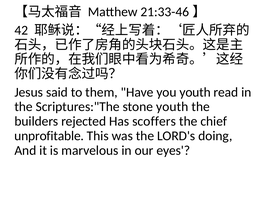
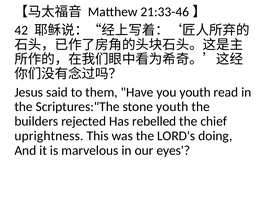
scoffers: scoffers -> rebelled (154, 121)
unprofitable: unprofitable -> uprightness (49, 136)
